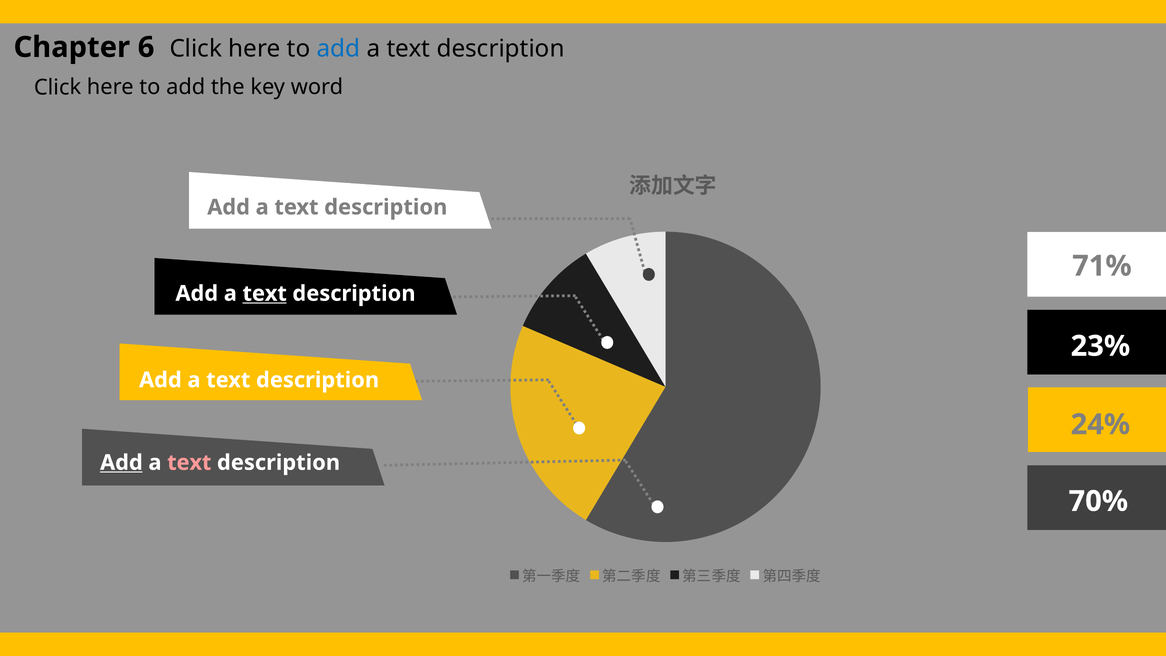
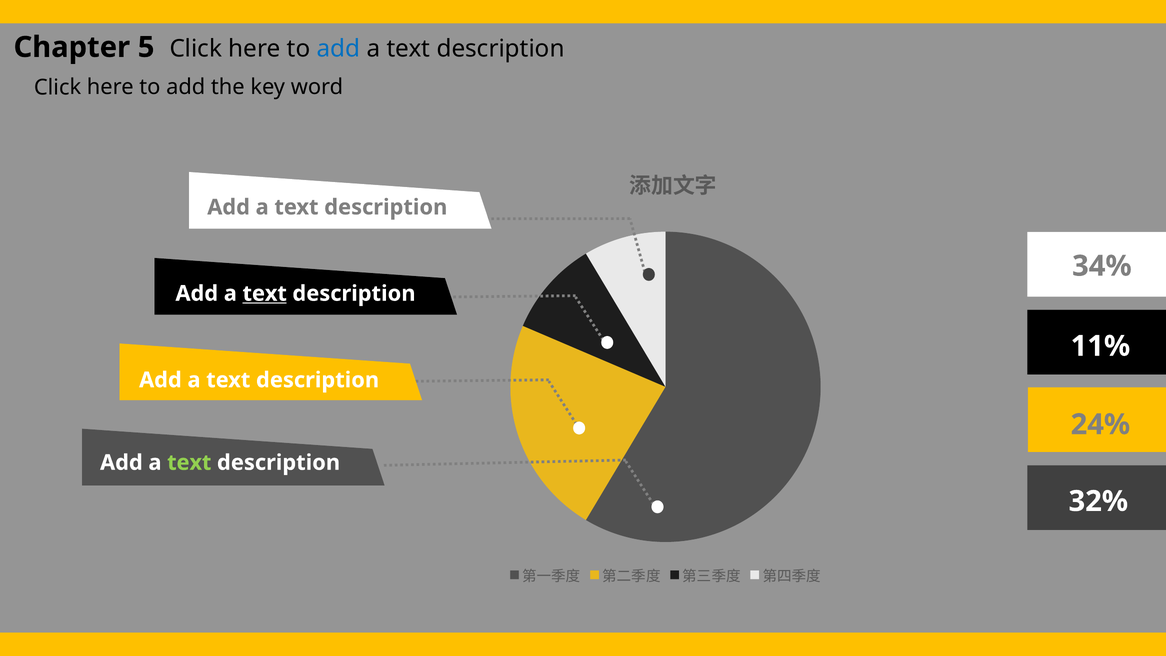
6: 6 -> 5 (146, 47)
71%: 71% -> 34% (1102, 266)
23%: 23% -> 11% (1100, 346)
Add underline: present -> none (121, 463)
text colour: pink -> light green (189, 463)
70%: 70% -> 32% (1098, 501)
